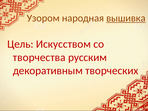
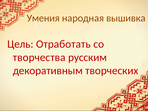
Узором: Узором -> Умения (43, 18)
вышивка underline: present -> none (126, 18)
Искусством: Искусством -> Отработать (63, 44)
